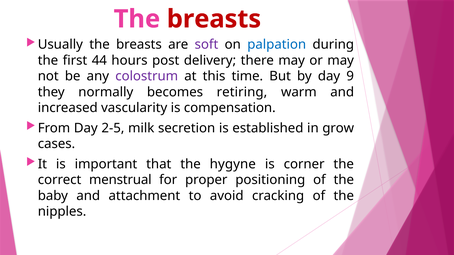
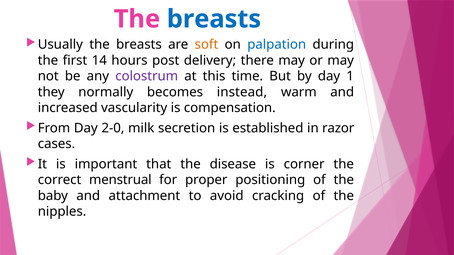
breasts colour: red -> blue (214, 19)
soft colour: purple -> orange (206, 45)
44: 44 -> 14 (99, 60)
9: 9 -> 1 (350, 76)
retiring: retiring -> instead (242, 92)
2-5: 2-5 -> 2-0 (113, 128)
grow: grow -> razor (338, 128)
hygyne: hygyne -> disease (233, 164)
